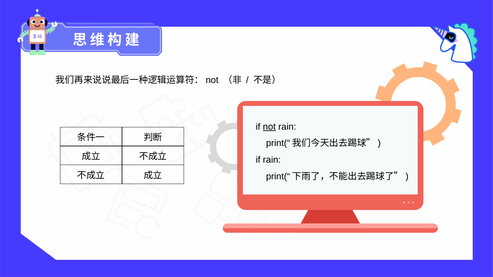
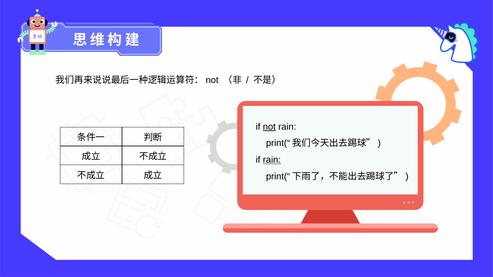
rain underline: none -> present (272, 160)
